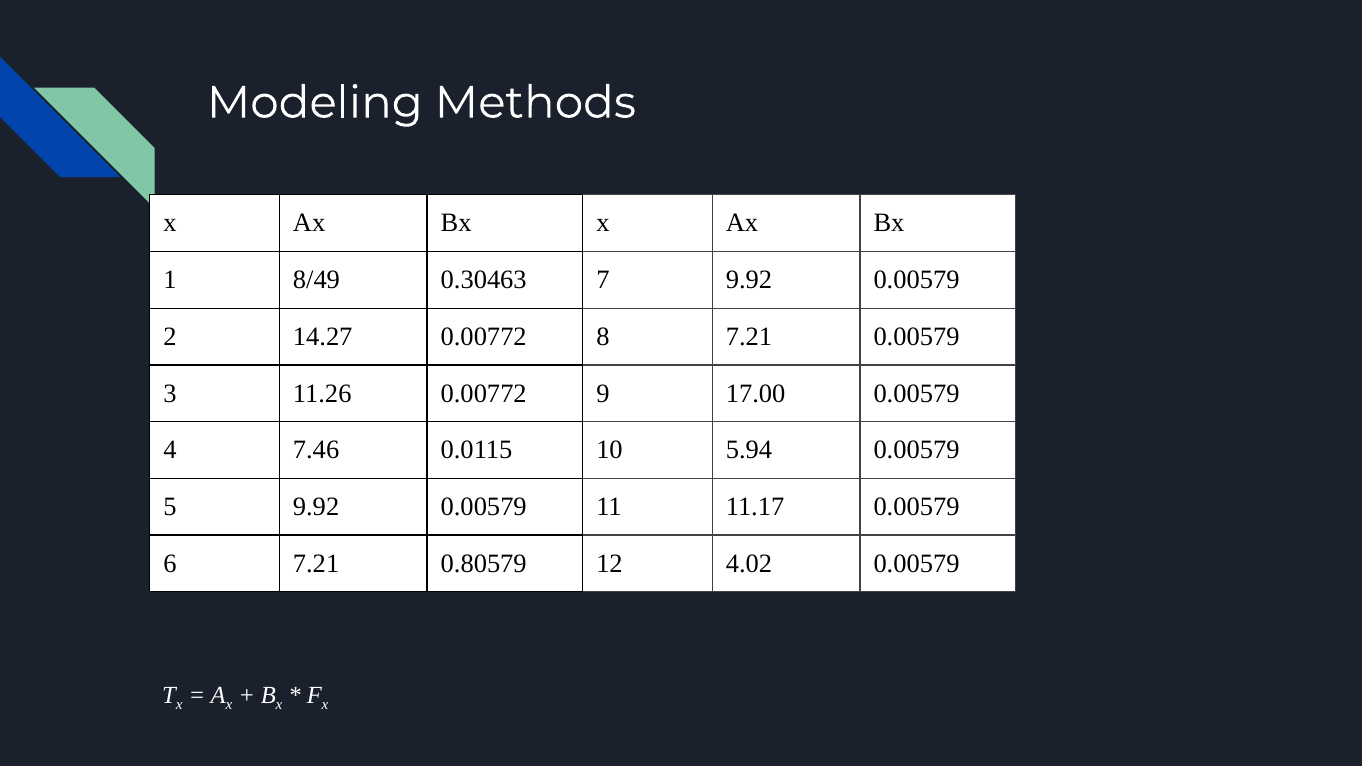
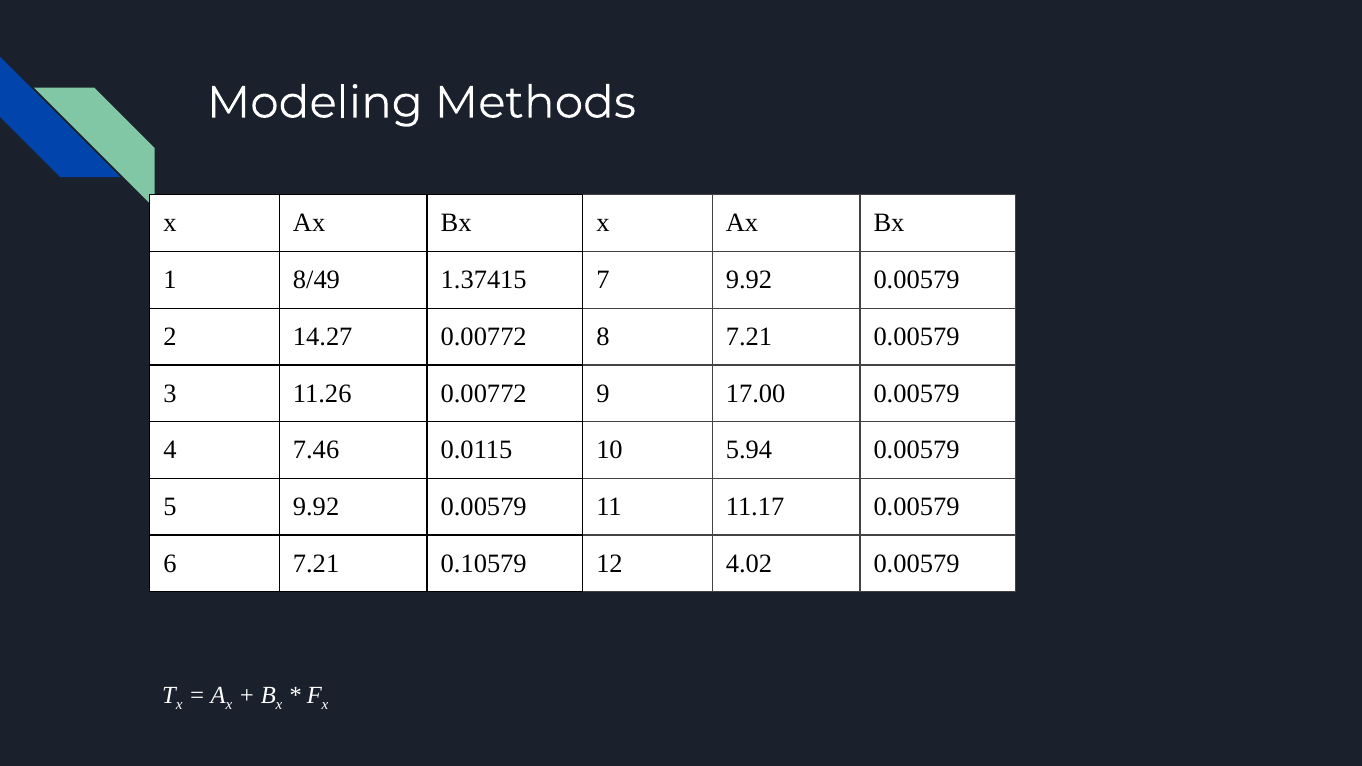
0.30463: 0.30463 -> 1.37415 (484, 280)
0.80579: 0.80579 -> 0.10579 (484, 564)
